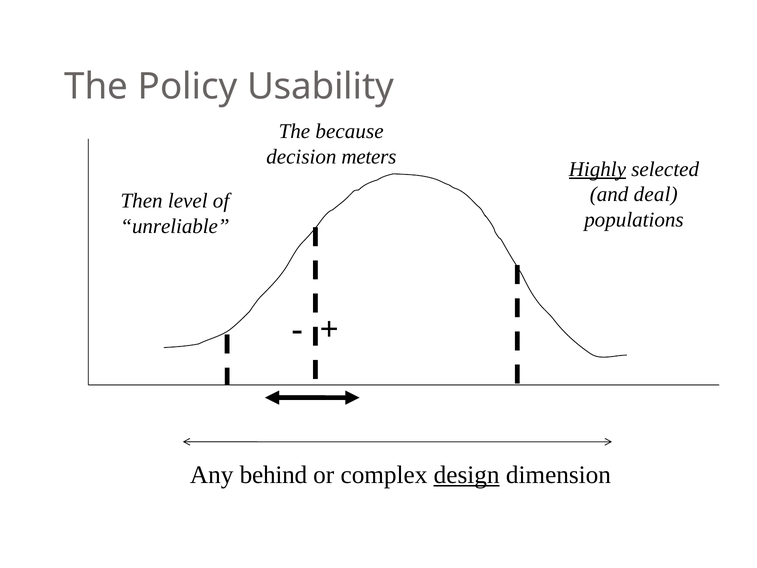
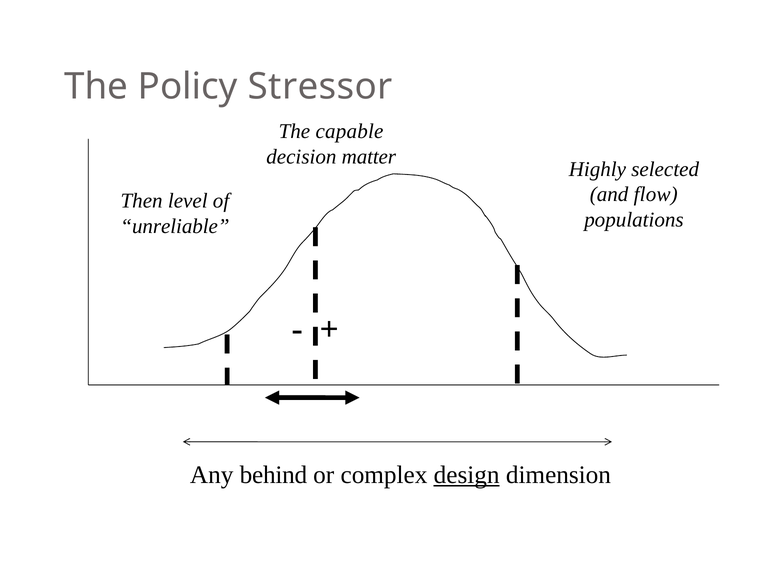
Usability: Usability -> Stressor (320, 86)
because: because -> capable (349, 131)
meters: meters -> matter (369, 157)
Highly underline: present -> none (597, 169)
deal: deal -> flow (656, 194)
